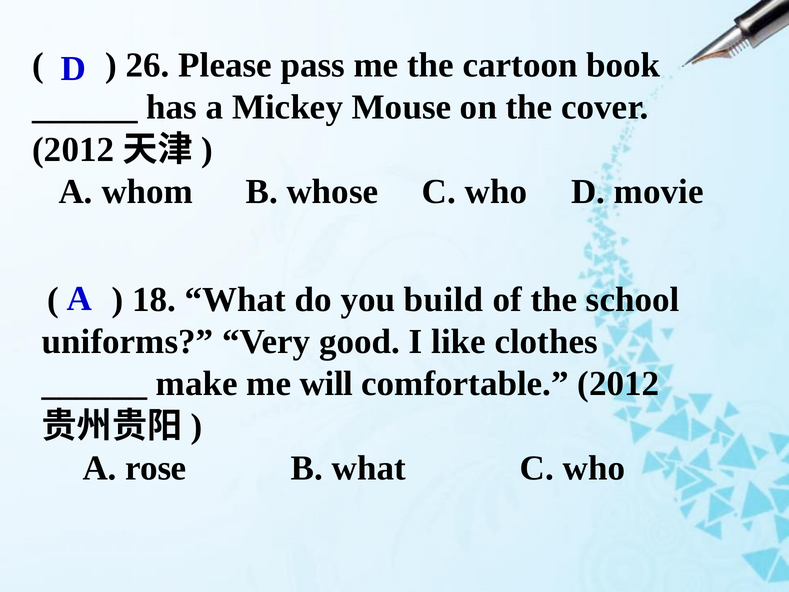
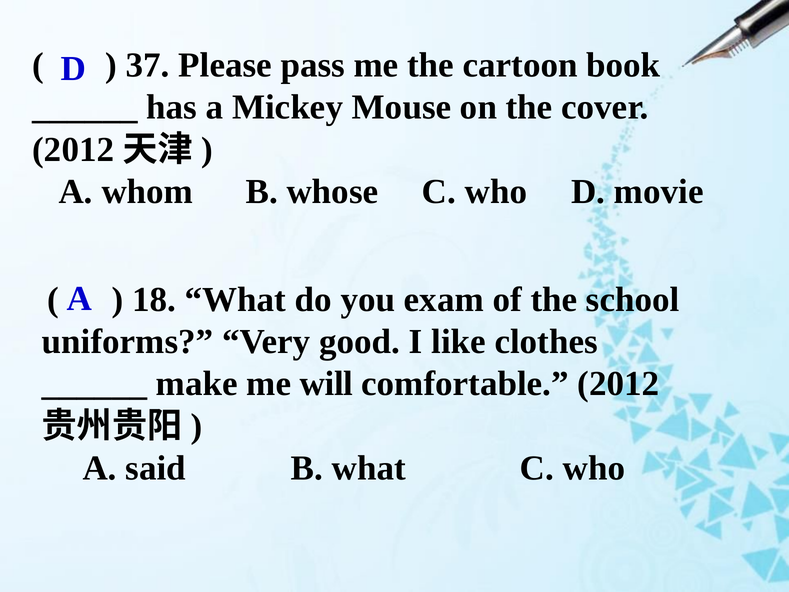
26: 26 -> 37 (148, 65)
build: build -> exam (444, 299)
rose: rose -> said (156, 468)
